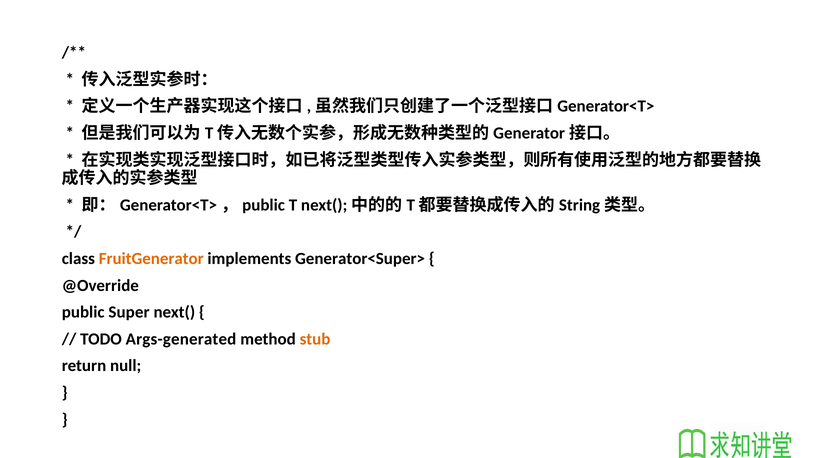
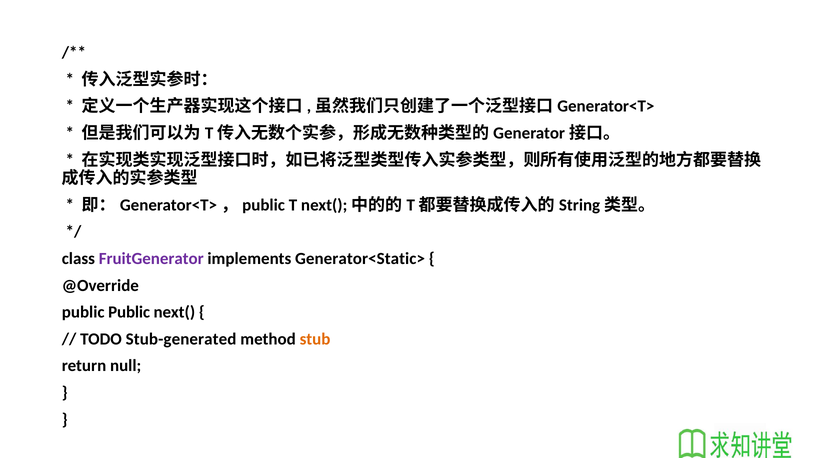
FruitGenerator colour: orange -> purple (151, 259)
Generator<Super>: Generator<Super> -> Generator<Static> (360, 259)
public Super: Super -> Public (129, 312)
Args-generated: Args-generated -> Stub-generated (181, 339)
